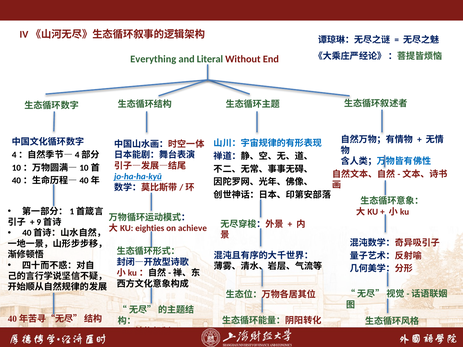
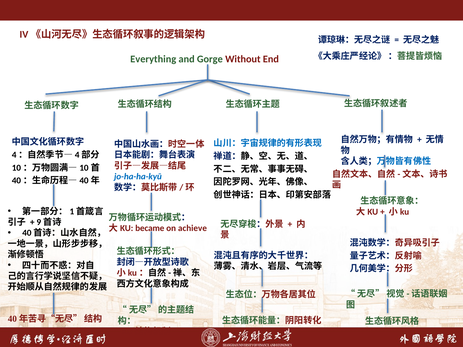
Literal: Literal -> Gorge (210, 59)
jo-ha-ha-kyū underline: present -> none (138, 177)
eighties: eighties -> became (150, 228)
